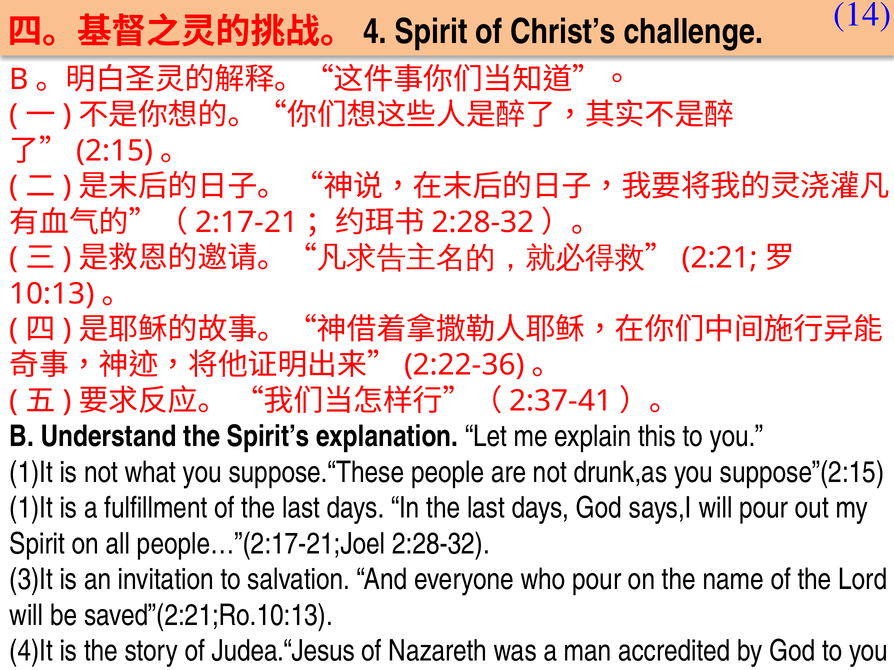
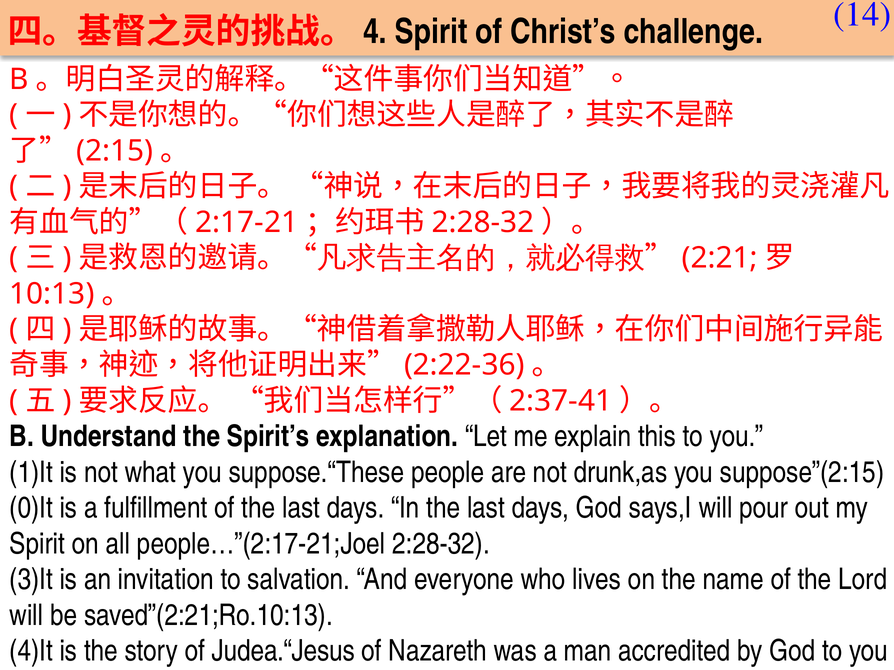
1)It: 1)It -> 0)It (31, 508)
who pour: pour -> lives (597, 580)
